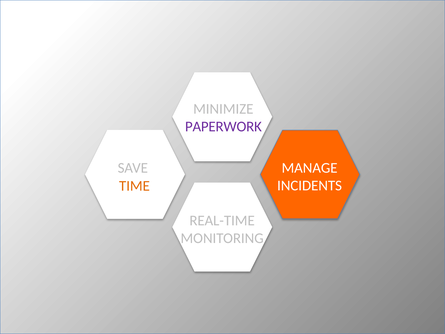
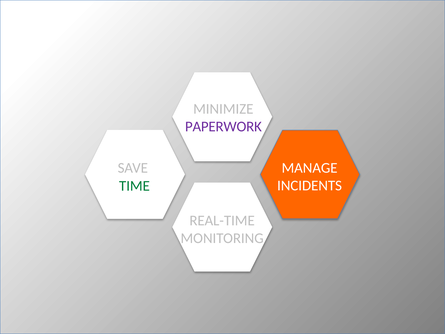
TIME colour: orange -> green (134, 186)
